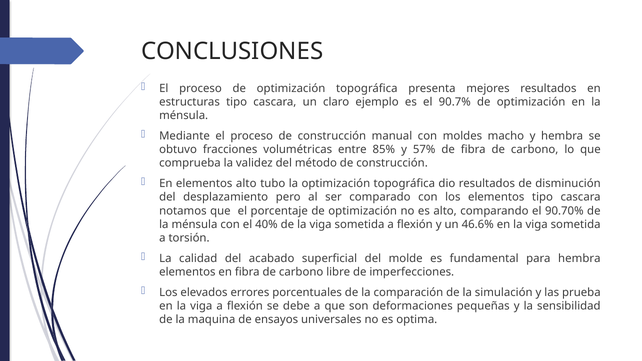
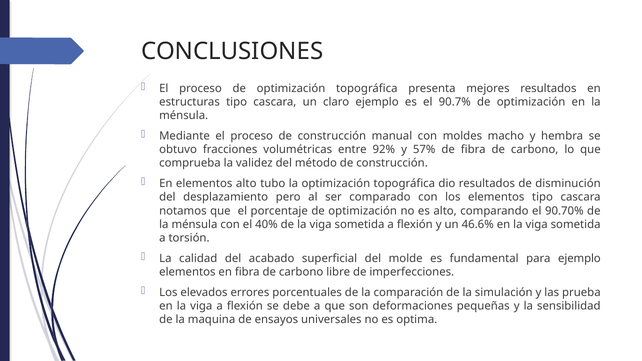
85%: 85% -> 92% (384, 150)
para hembra: hembra -> ejemplo (579, 258)
